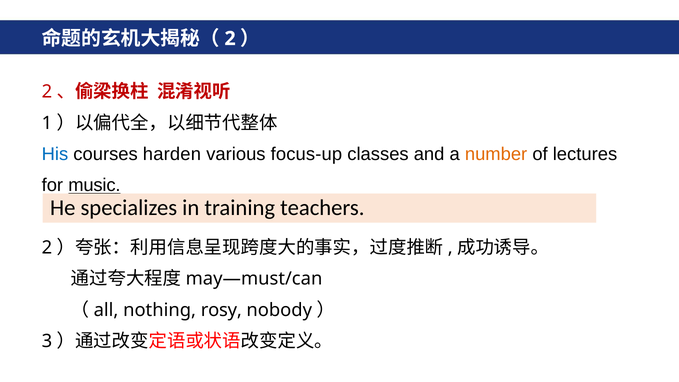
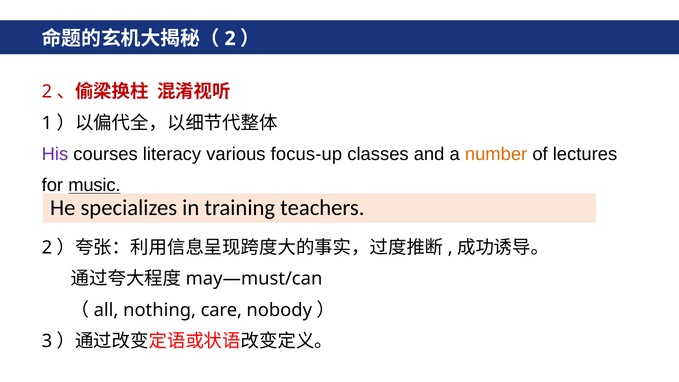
His colour: blue -> purple (55, 154)
harden: harden -> literacy (172, 154)
rosy: rosy -> care (221, 310)
